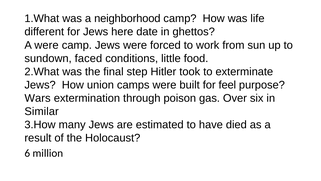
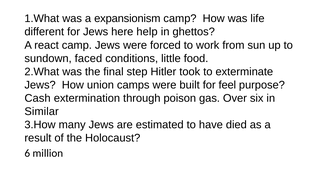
neighborhood: neighborhood -> expansionism (127, 19)
date: date -> help (147, 32)
A were: were -> react (47, 45)
Wars: Wars -> Cash (38, 98)
